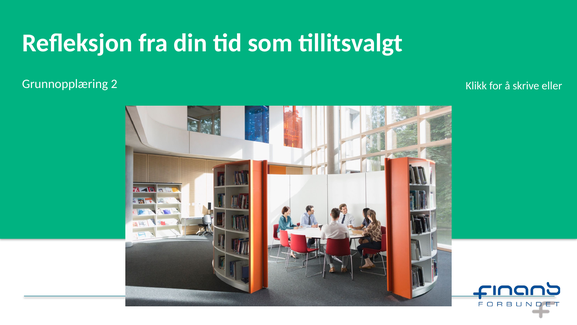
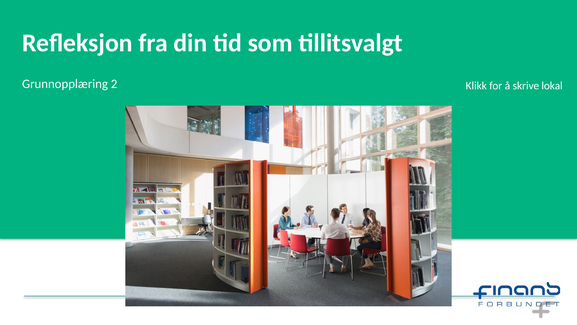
eller: eller -> lokal (552, 86)
